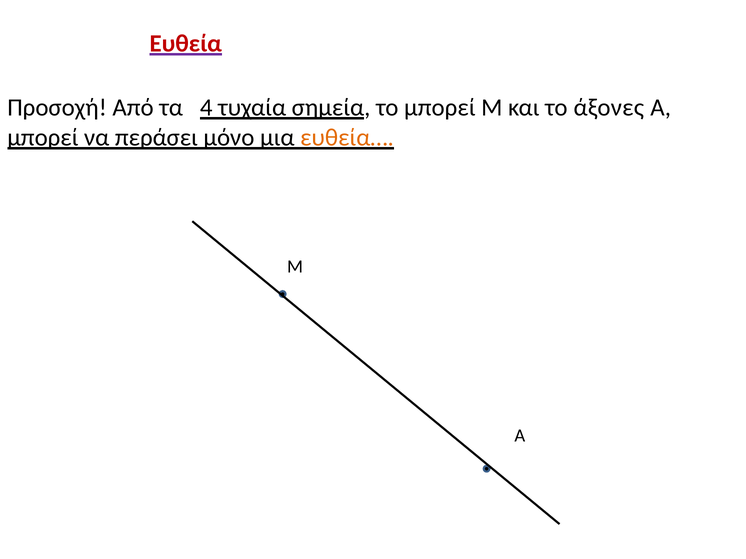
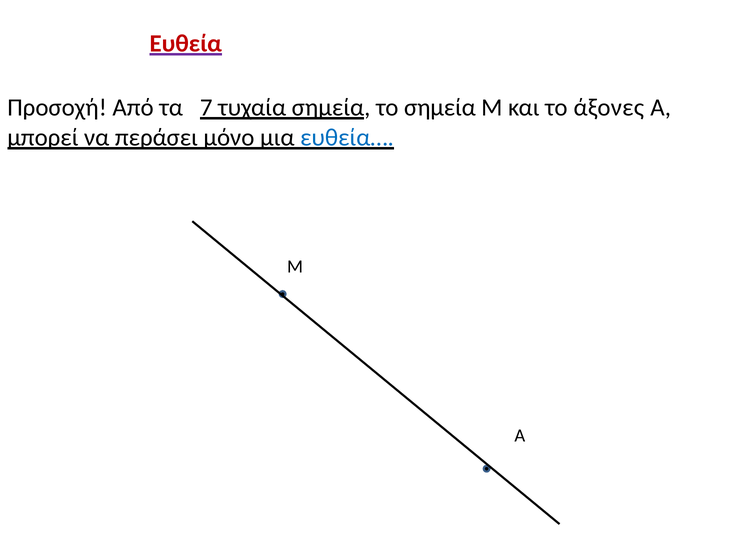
4: 4 -> 7 (206, 108)
το μπορεί: μπορεί -> σημεία (440, 108)
ευθεία… colour: orange -> blue (347, 138)
